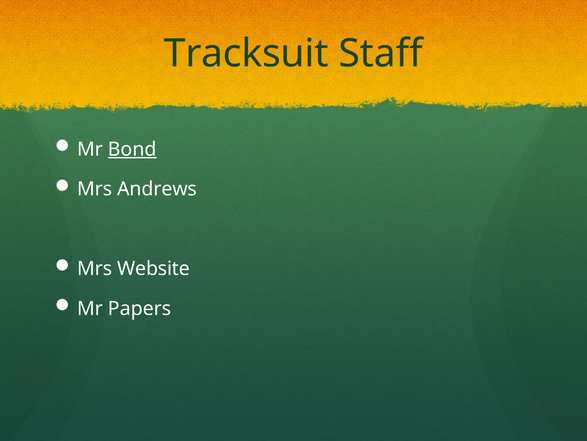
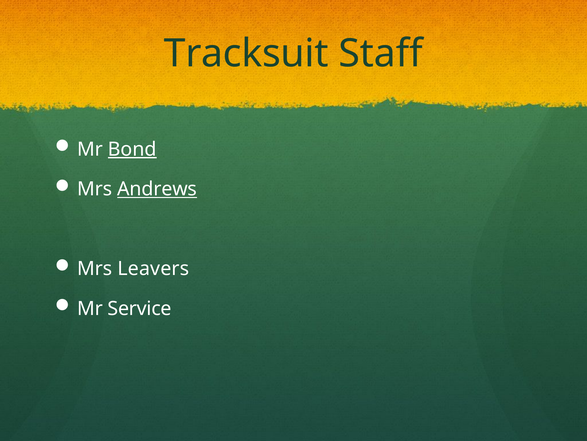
Andrews underline: none -> present (157, 189)
Website: Website -> Leavers (153, 268)
Papers: Papers -> Service (140, 308)
